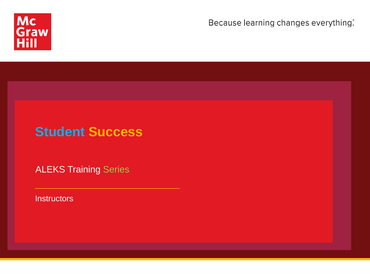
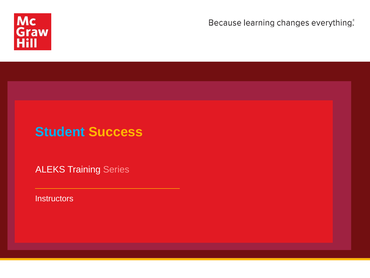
Series colour: light green -> pink (116, 169)
